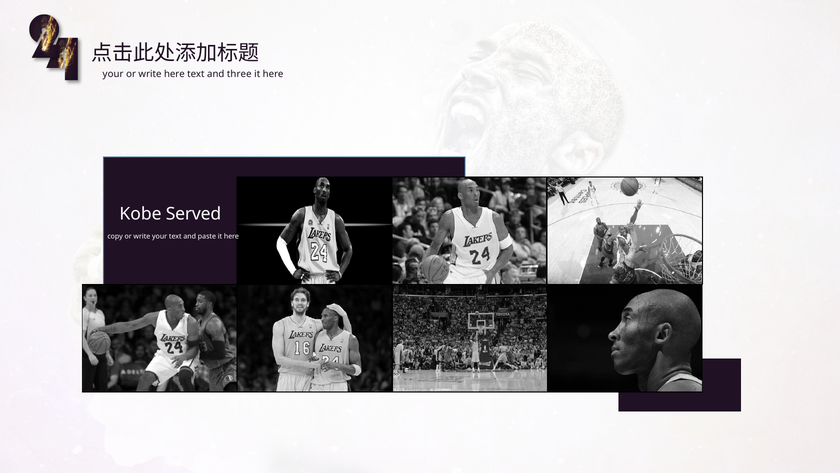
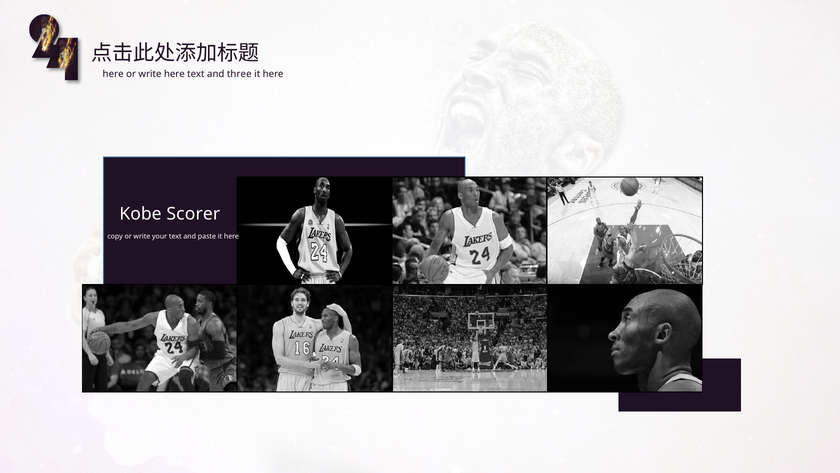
your: your -> here (113, 74)
Served: Served -> Scorer (193, 214)
